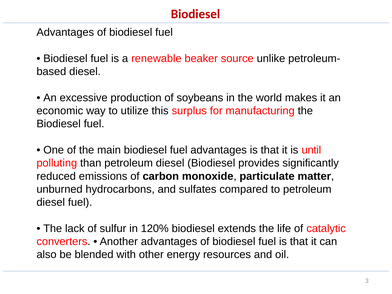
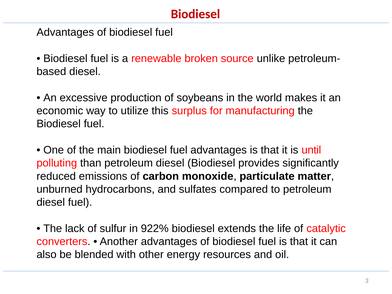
beaker: beaker -> broken (201, 59)
120%: 120% -> 922% (155, 228)
